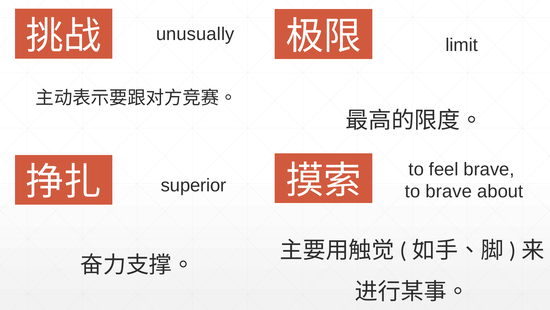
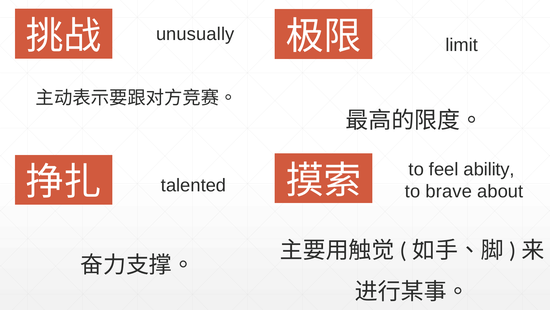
feel brave: brave -> ability (489, 169)
superior: superior -> talented (194, 185)
